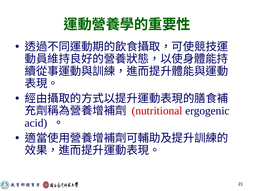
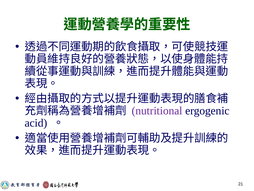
nutritional colour: red -> purple (157, 111)
